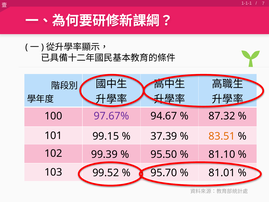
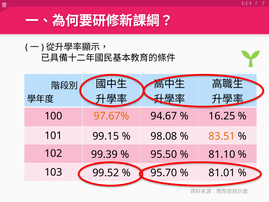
97.67% colour: purple -> orange (111, 116)
87.32: 87.32 -> 16.25 (222, 116)
37.39: 37.39 -> 98.08 (164, 136)
